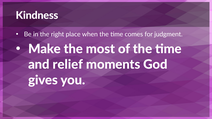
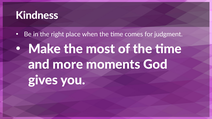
relief: relief -> more (68, 65)
